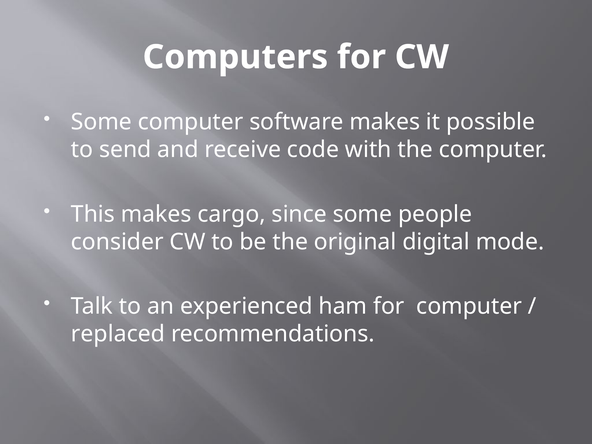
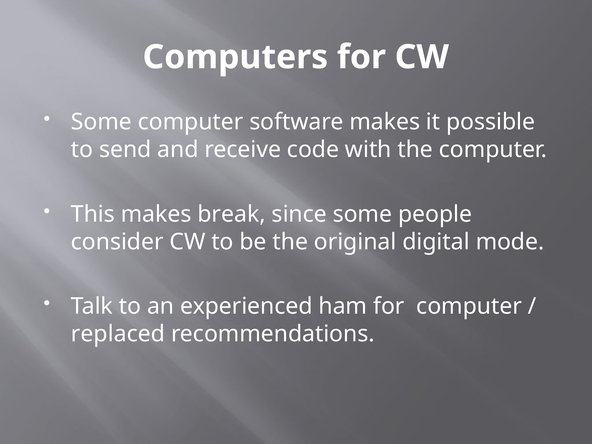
cargo: cargo -> break (232, 214)
